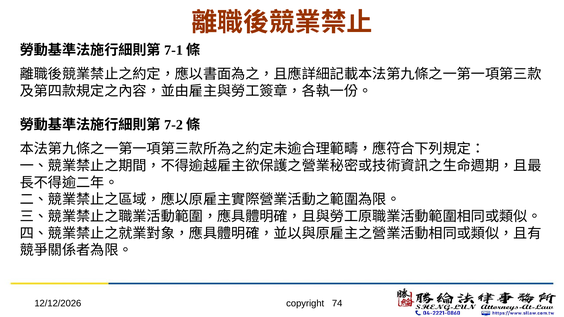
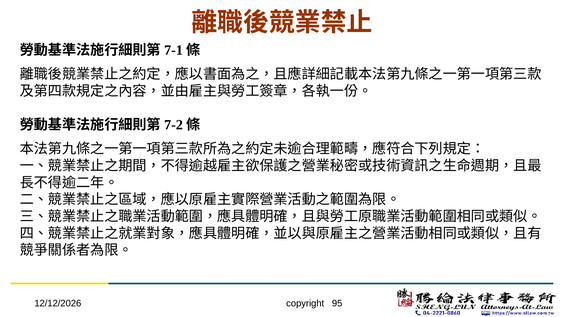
74: 74 -> 95 (337, 304)
